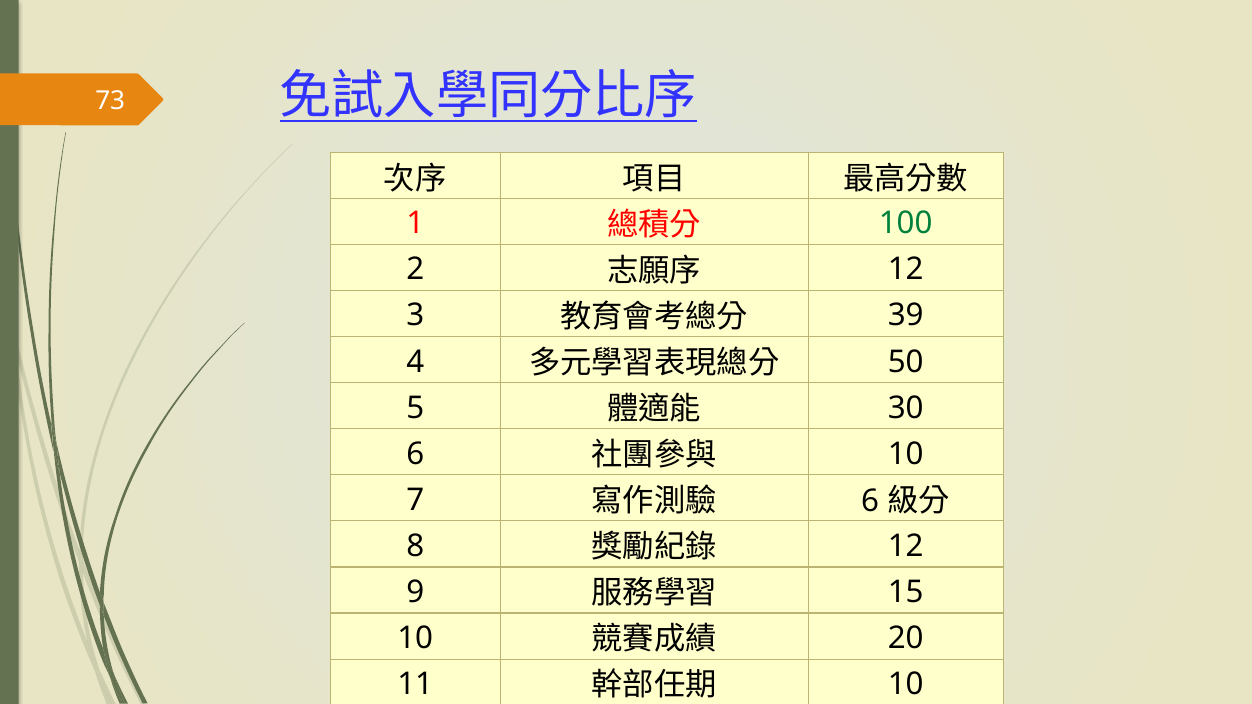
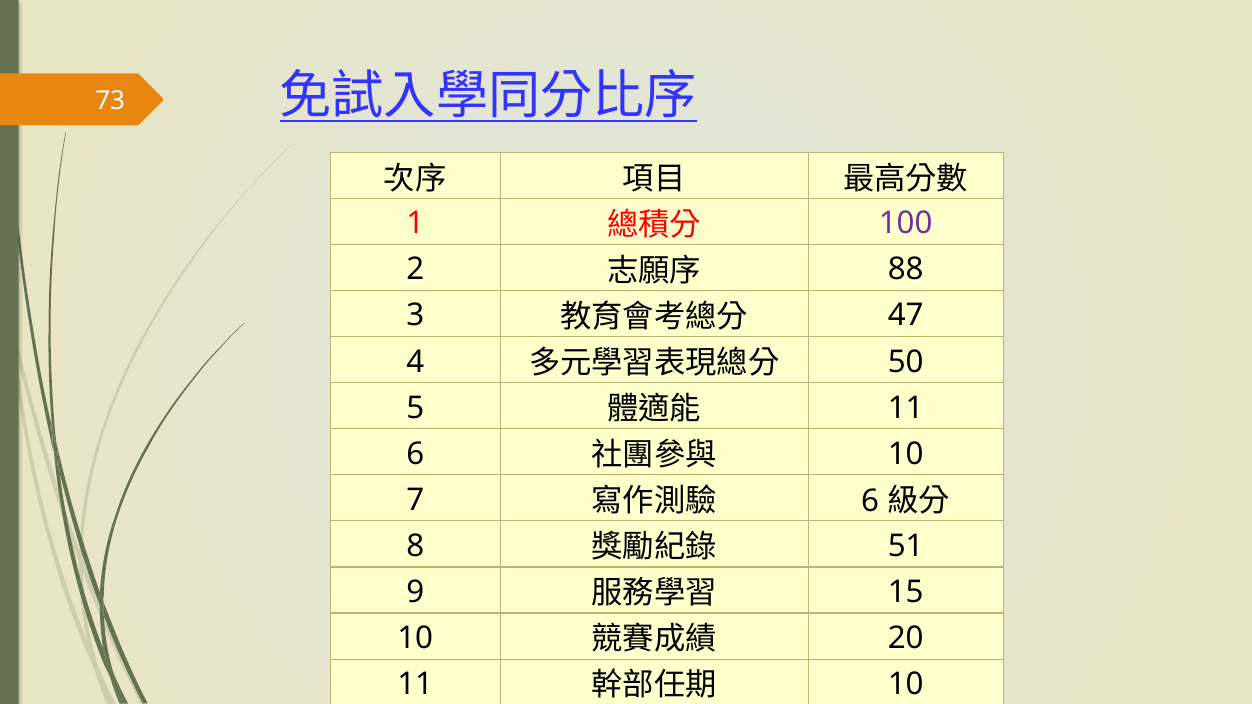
100 colour: green -> purple (906, 224)
12: 12 -> 88 (906, 270)
39: 39 -> 47 (906, 316)
30: 30 -> 11 (906, 408)
12: 12 -> 51 (906, 546)
